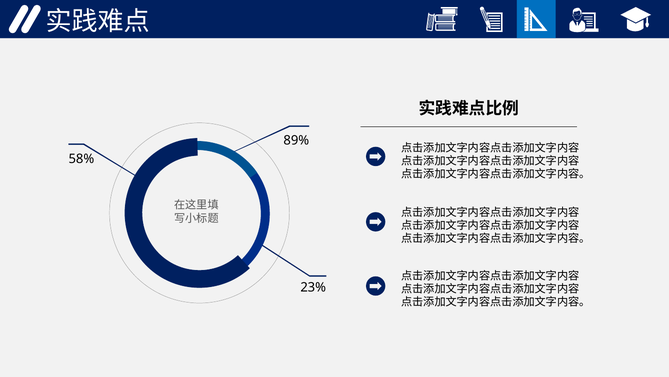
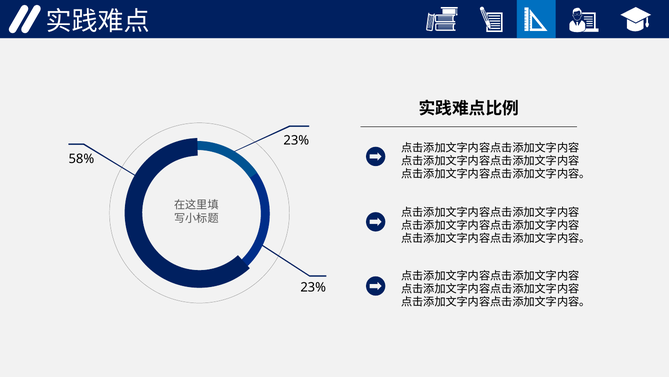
89%: 89% -> 23% (296, 140)
